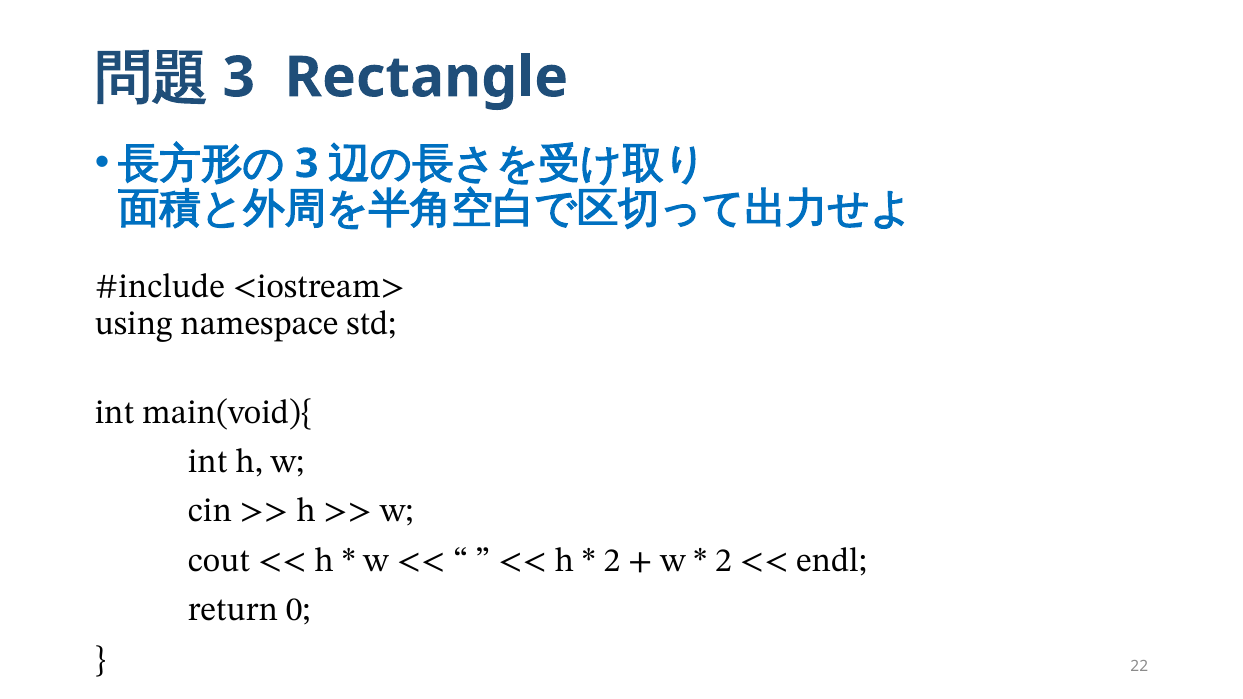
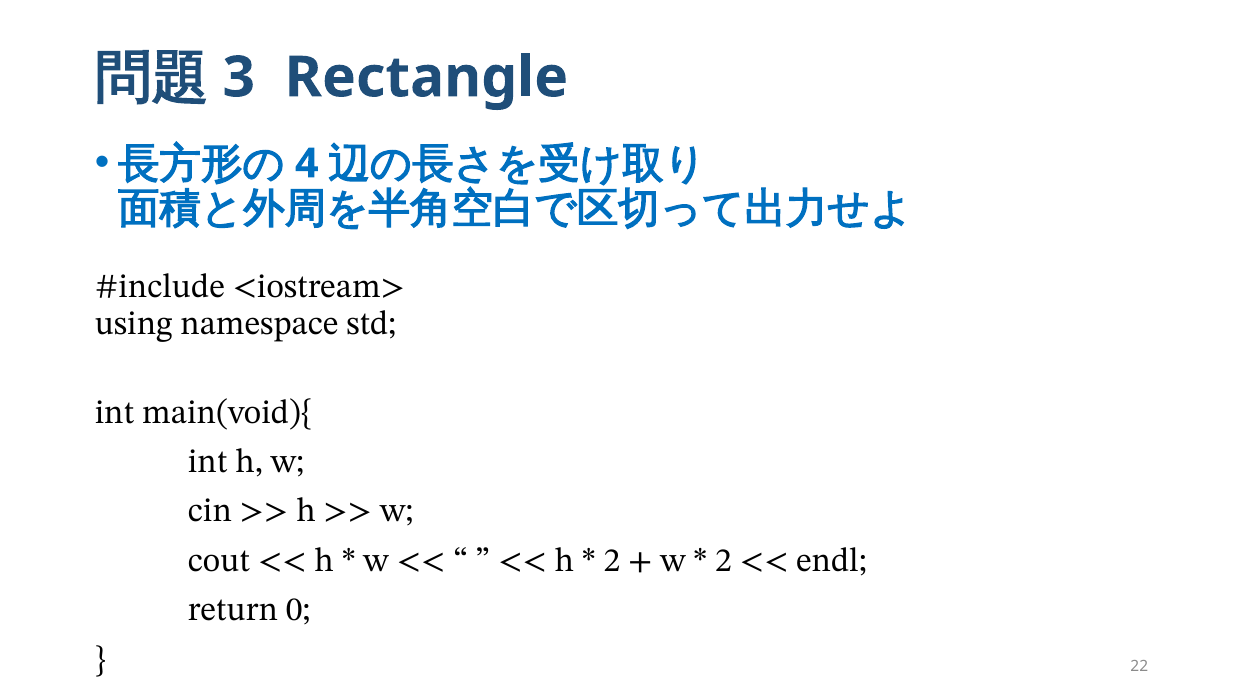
3: 3 -> 4 (307, 164)
